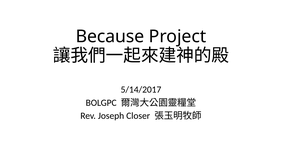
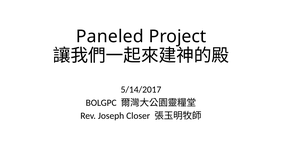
Because: Because -> Paneled (110, 36)
